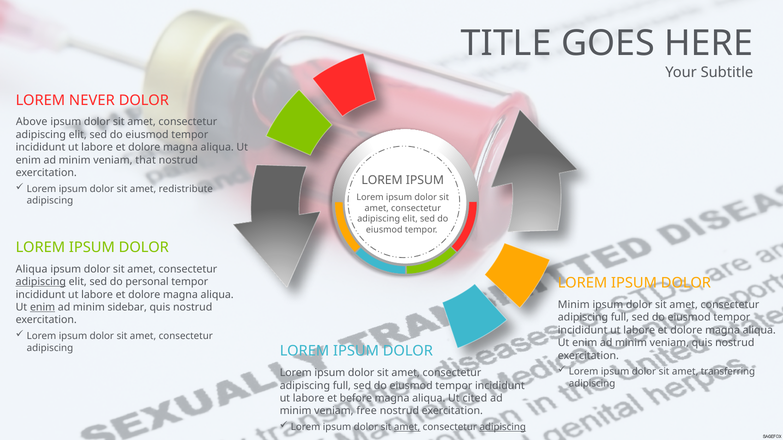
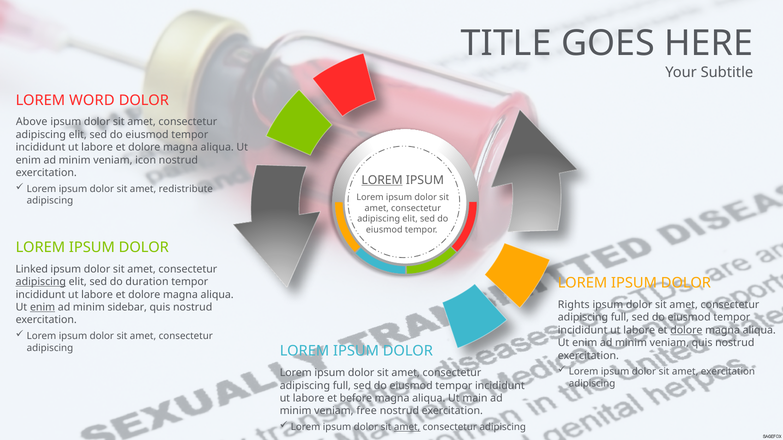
NEVER: NEVER -> WORD (92, 100)
that: that -> icon (146, 160)
LOREM underline: none -> present (382, 180)
Aliqua: Aliqua -> Linked (32, 269)
personal: personal -> duration (147, 282)
Minim: Minim -> Rights (574, 305)
dolore underline: none -> present (686, 330)
amet transferring: transferring -> exercitation (728, 372)
cited: cited -> main (475, 399)
adipiscing underline: present -> none (503, 427)
